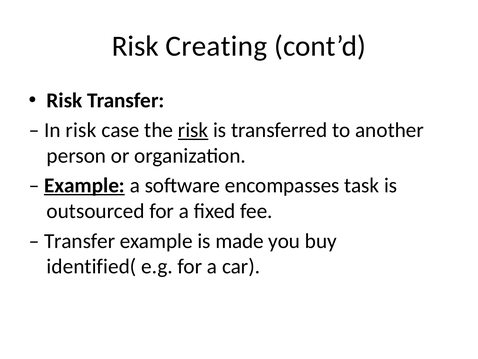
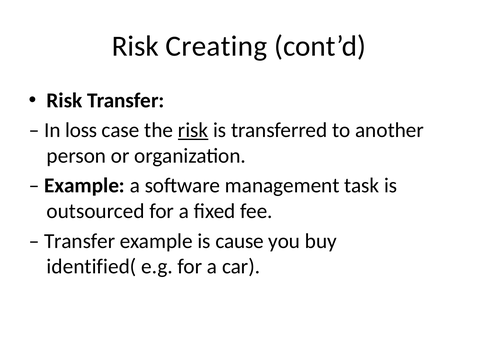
In risk: risk -> loss (81, 130)
Example underline: present -> none (84, 185)
encompasses: encompasses -> management (282, 185)
made: made -> cause (240, 241)
